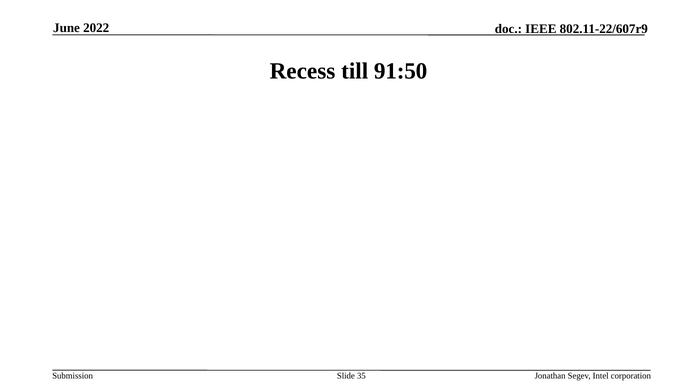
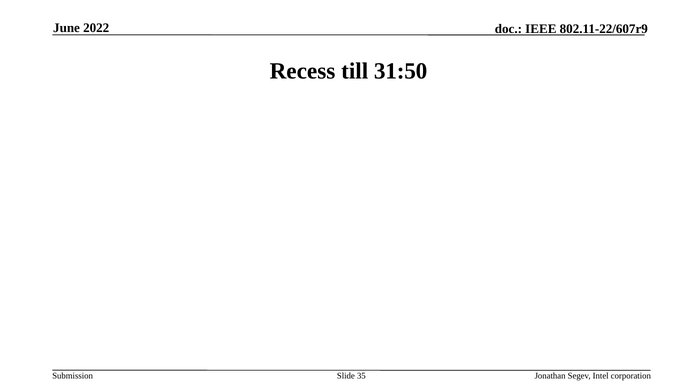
91:50: 91:50 -> 31:50 (401, 71)
